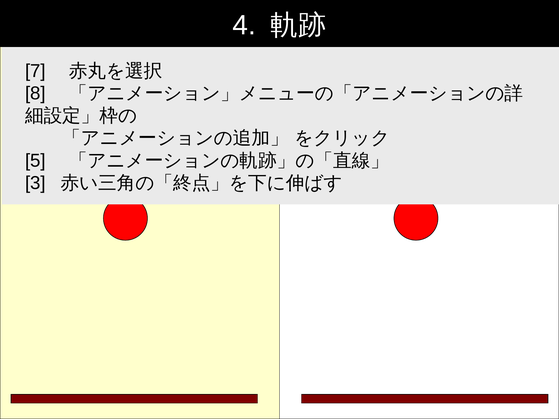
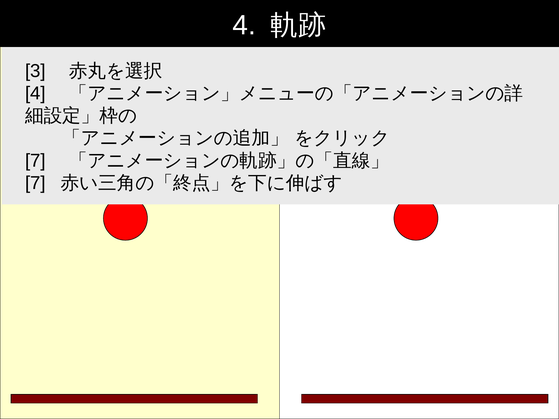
7: 7 -> 3 (35, 71)
8: 8 -> 4 (35, 94)
5: 5 -> 7 (35, 161)
3: 3 -> 7 (35, 183)
